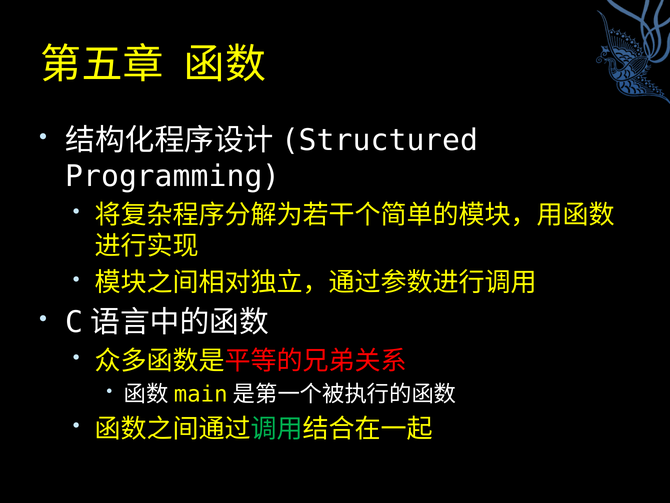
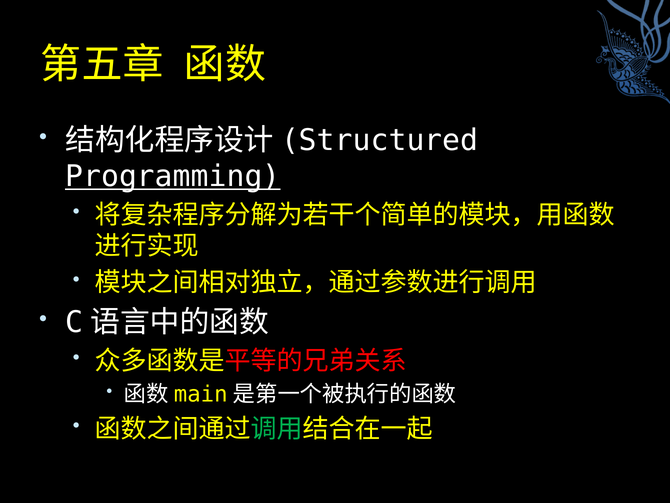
Programming underline: none -> present (173, 176)
